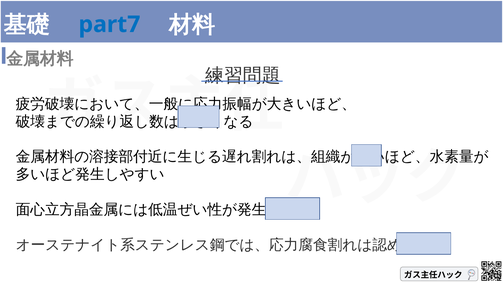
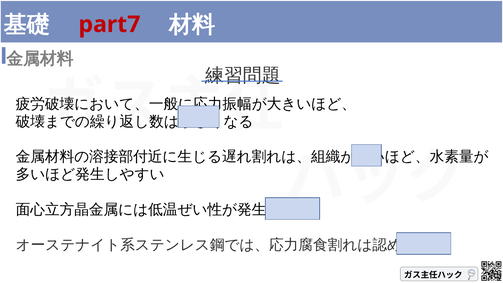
part7 colour: blue -> red (109, 24)
